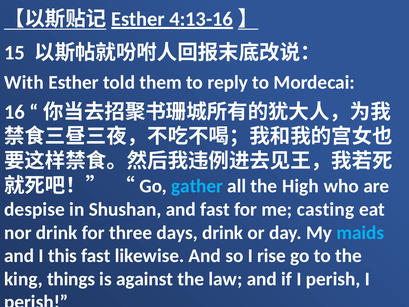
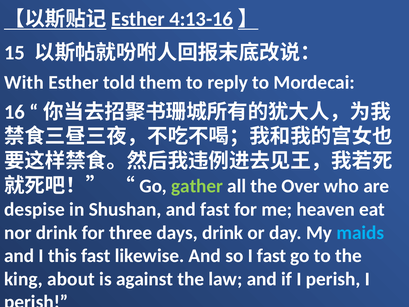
gather colour: light blue -> light green (197, 186)
High: High -> Over (301, 186)
casting: casting -> heaven (326, 209)
I rise: rise -> fast (272, 256)
things: things -> about (71, 279)
